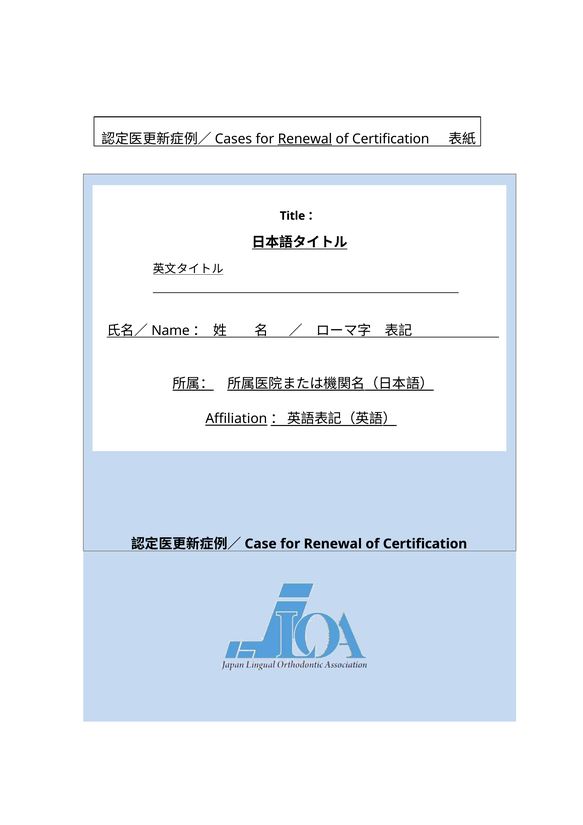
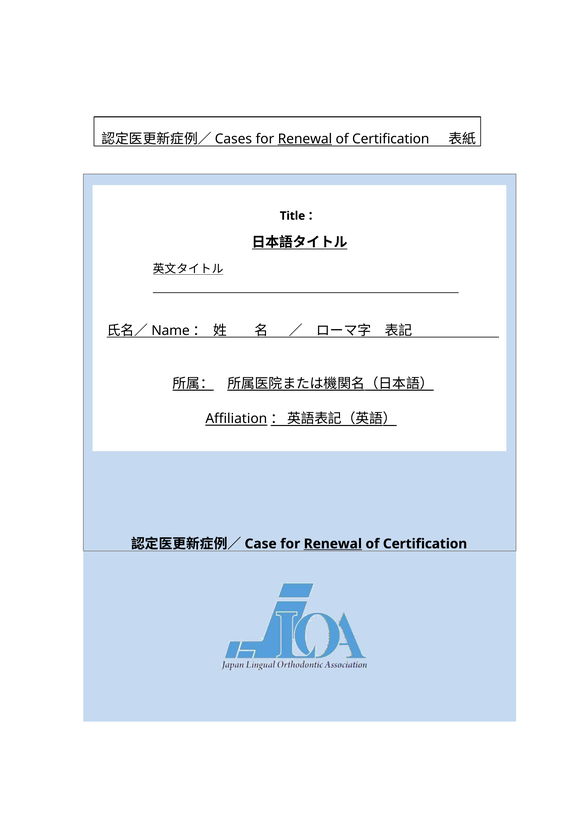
Renewal underline: none -> present (333, 544)
